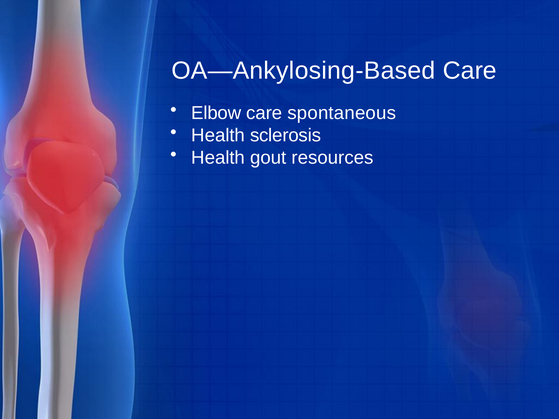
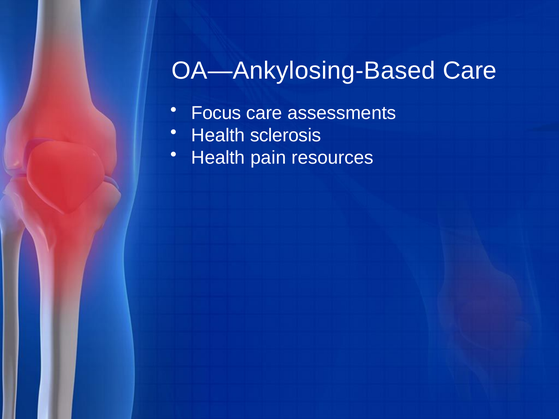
Elbow: Elbow -> Focus (216, 113)
spontaneous: spontaneous -> assessments (342, 113)
gout: gout -> pain (268, 158)
